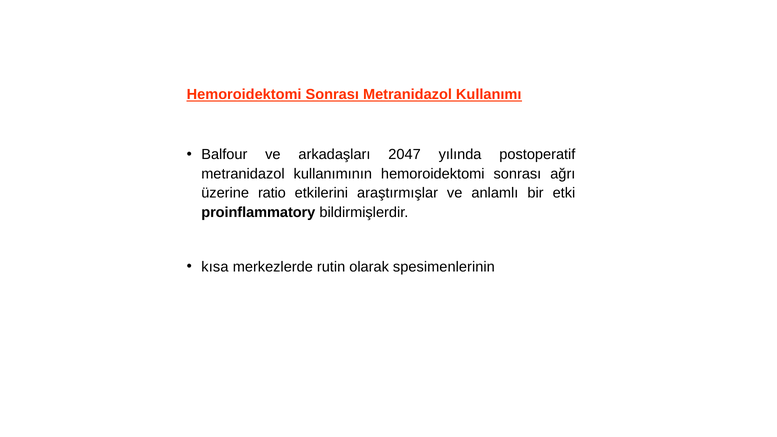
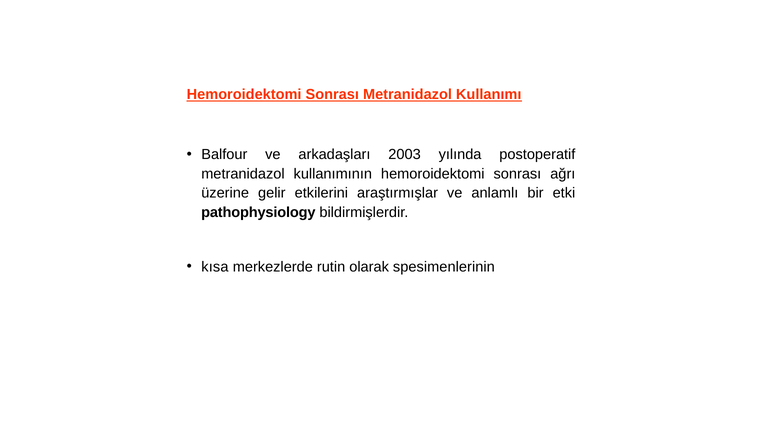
2047: 2047 -> 2003 (405, 155)
ratio: ratio -> gelir (272, 193)
proinflammatory: proinflammatory -> pathophysiology (258, 212)
